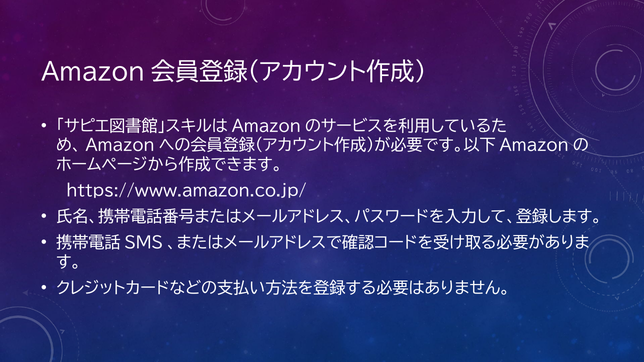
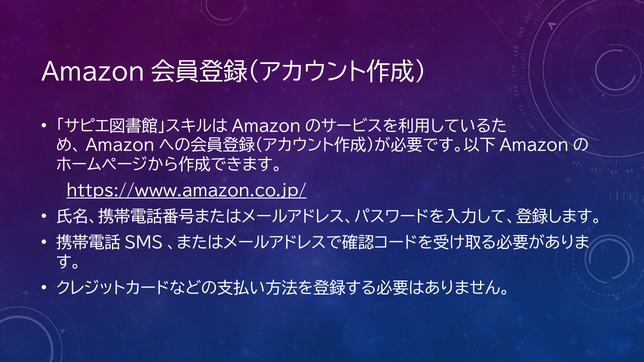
https://www.amazon.co.jp/ underline: none -> present (186, 191)
